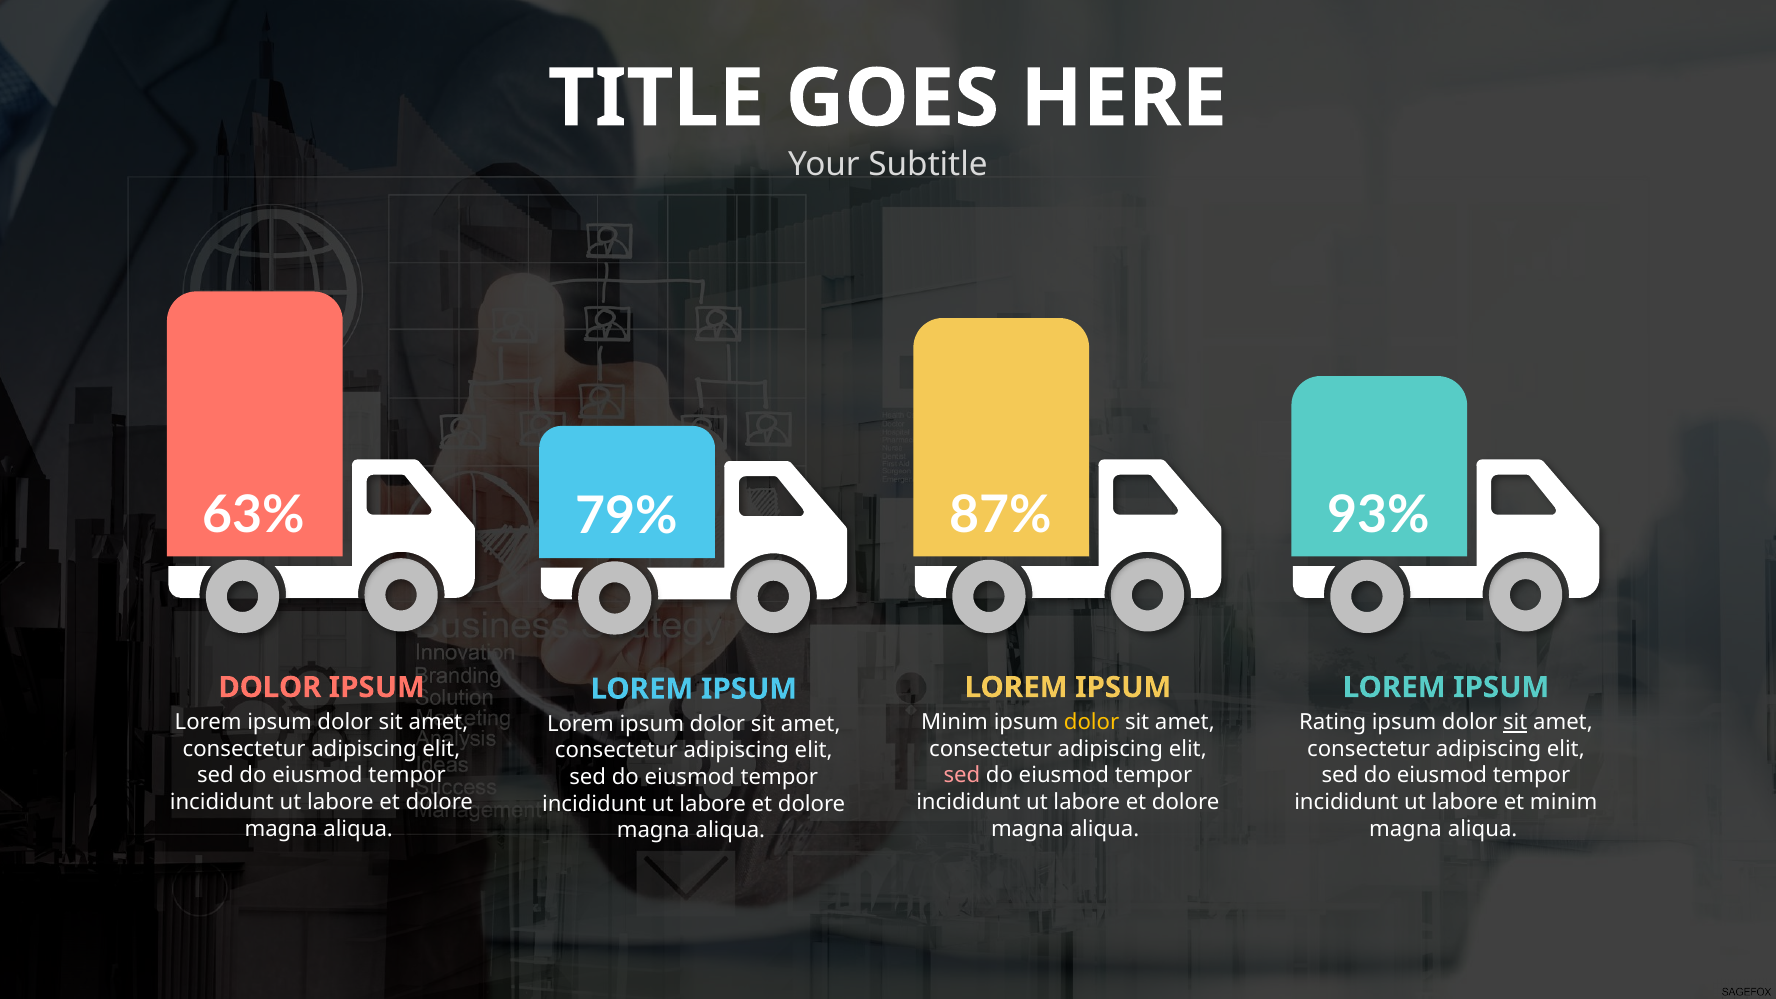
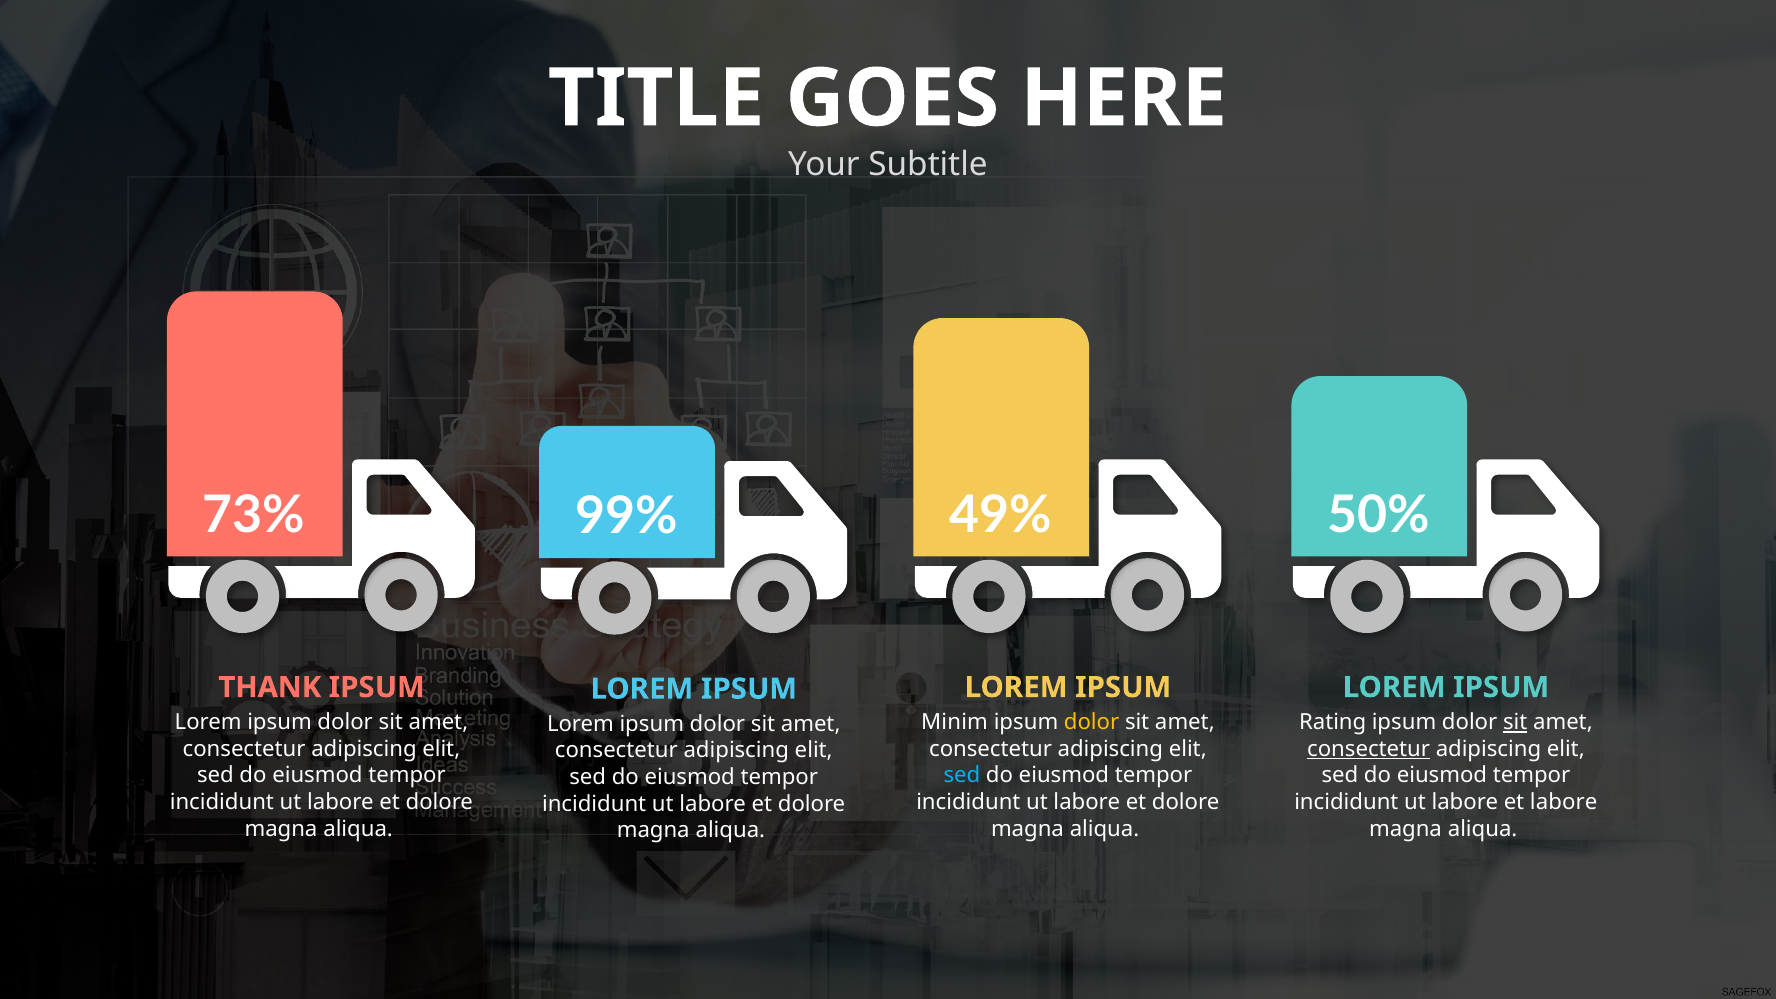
63%: 63% -> 73% (254, 515)
87%: 87% -> 49% (1000, 515)
93%: 93% -> 50% (1379, 515)
79%: 79% -> 99% (626, 517)
DOLOR: DOLOR -> THANK (270, 687)
consectetur underline: none -> present (1369, 749)
sed colour: pink -> light blue (962, 776)
et minim: minim -> labore (1564, 802)
